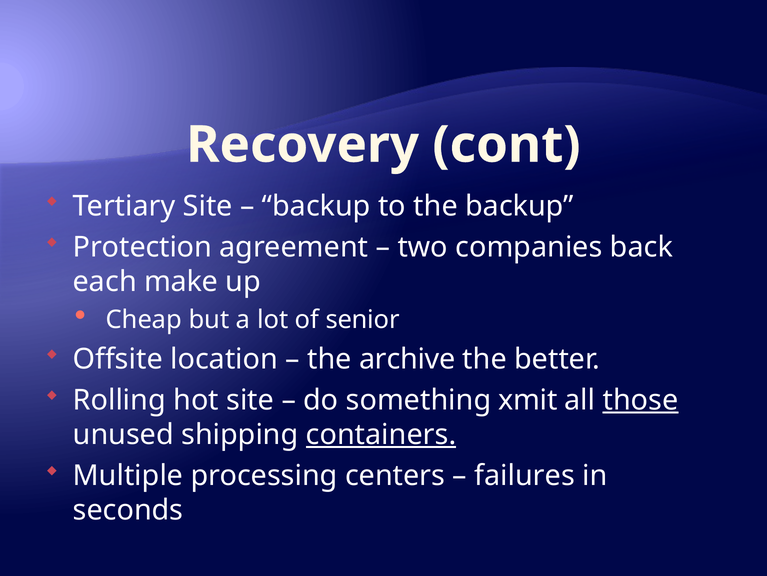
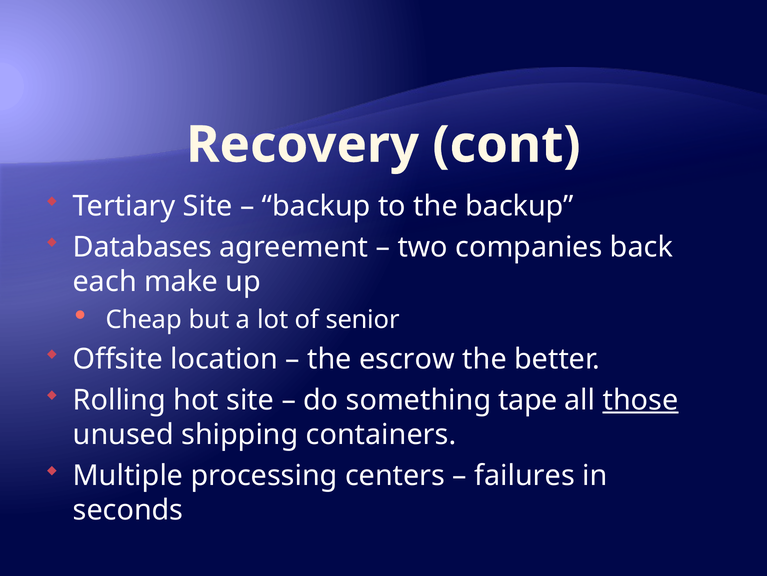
Protection: Protection -> Databases (143, 247)
archive: archive -> escrow (407, 359)
xmit: xmit -> tape (528, 399)
containers underline: present -> none (381, 434)
